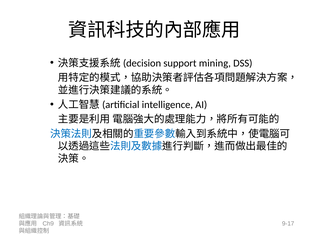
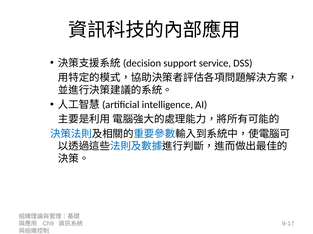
mining: mining -> service (215, 63)
